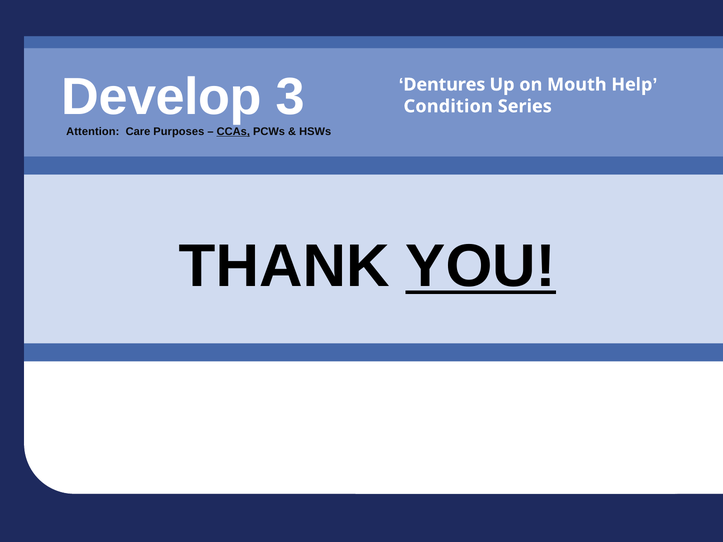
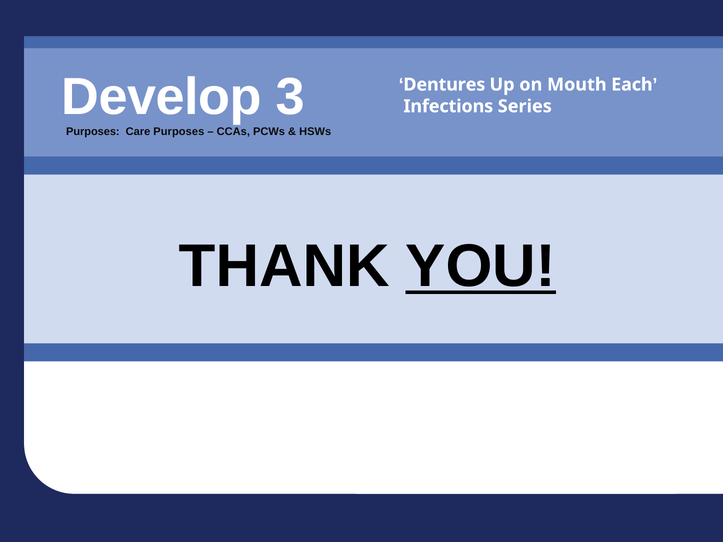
Help: Help -> Each (632, 85)
Condition: Condition -> Infections (448, 106)
Attention: Attention -> Purposes (93, 131)
CCAs underline: present -> none (233, 131)
